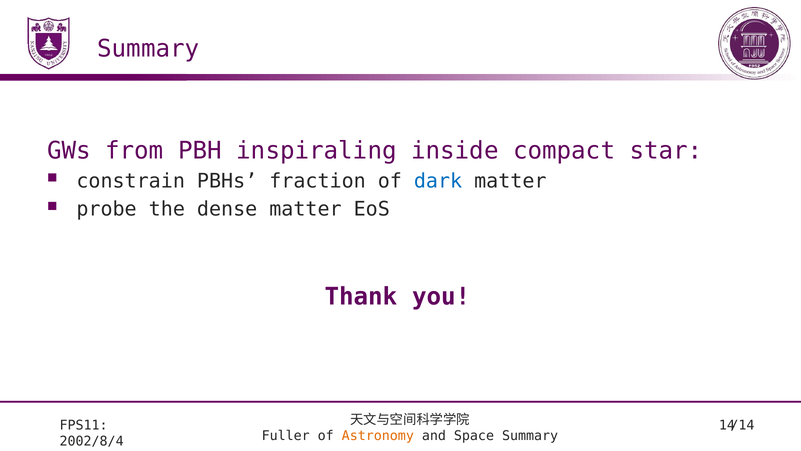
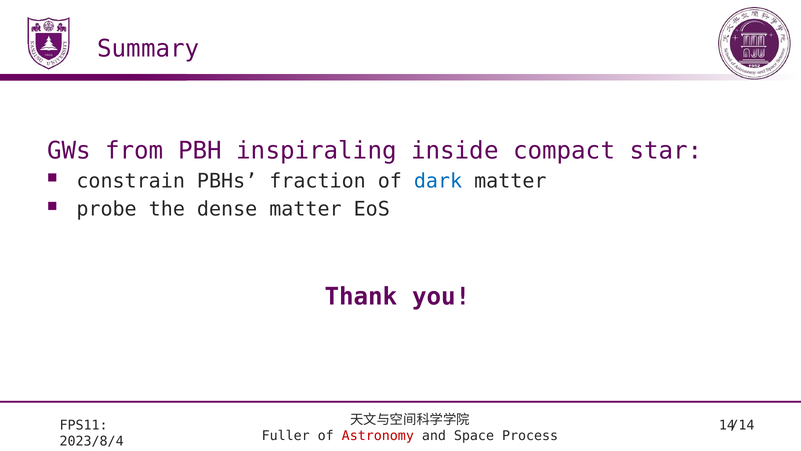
Astronomy colour: orange -> red (378, 435)
Space Summary: Summary -> Process (530, 435)
2002/8/4: 2002/8/4 -> 2023/8/4 (92, 441)
